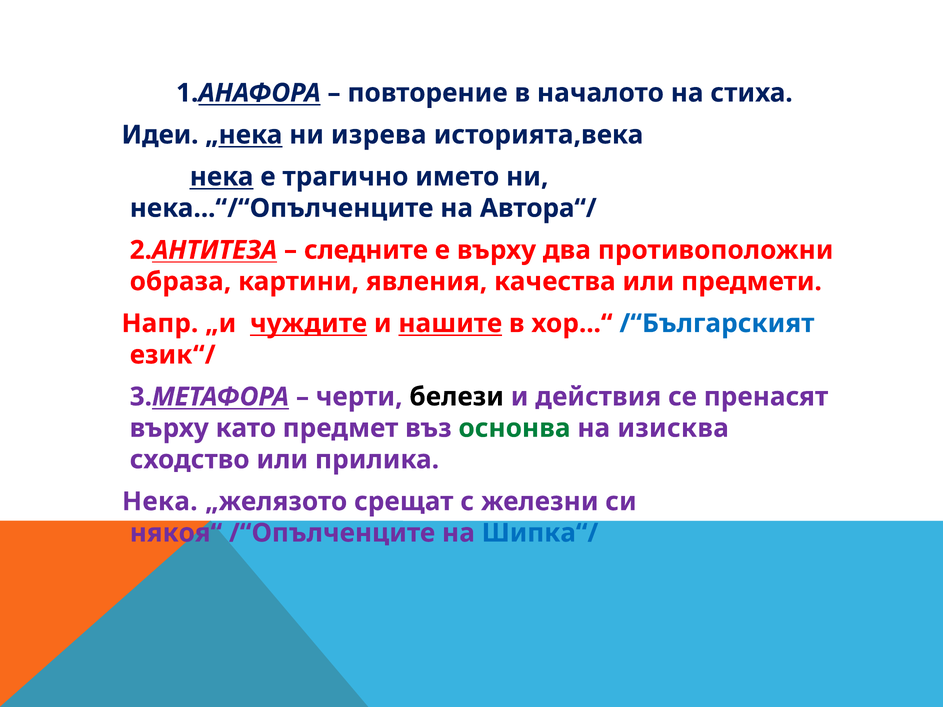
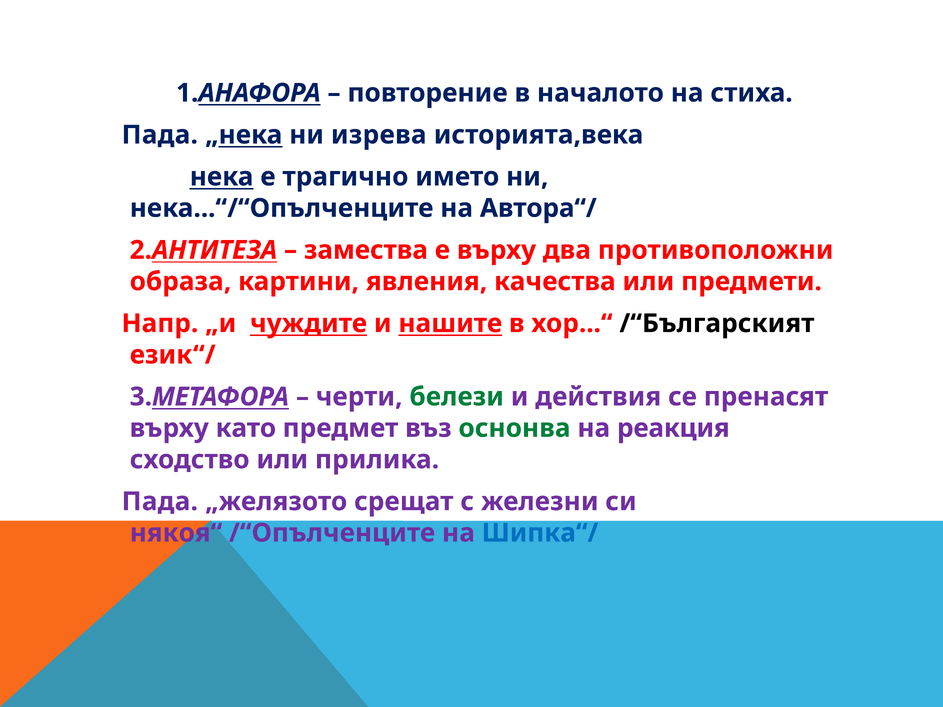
Идеи: Идеи -> Пада (160, 135)
следните: следните -> замества (366, 250)
/“Българският colour: blue -> black (717, 324)
белези colour: black -> green (457, 397)
изисква: изисква -> реакция (673, 428)
Нека: Нека -> Пада (160, 502)
